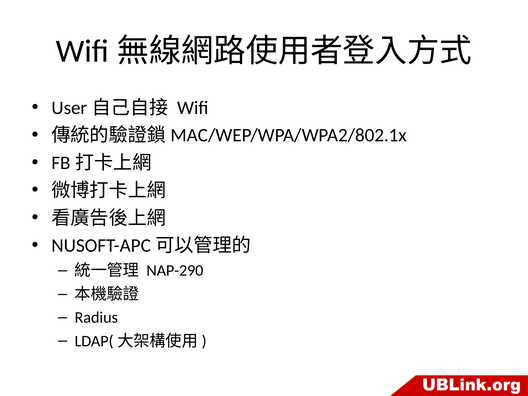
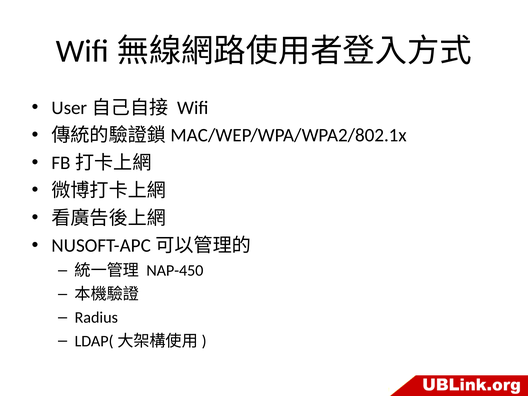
NAP-290: NAP-290 -> NAP-450 (175, 271)
